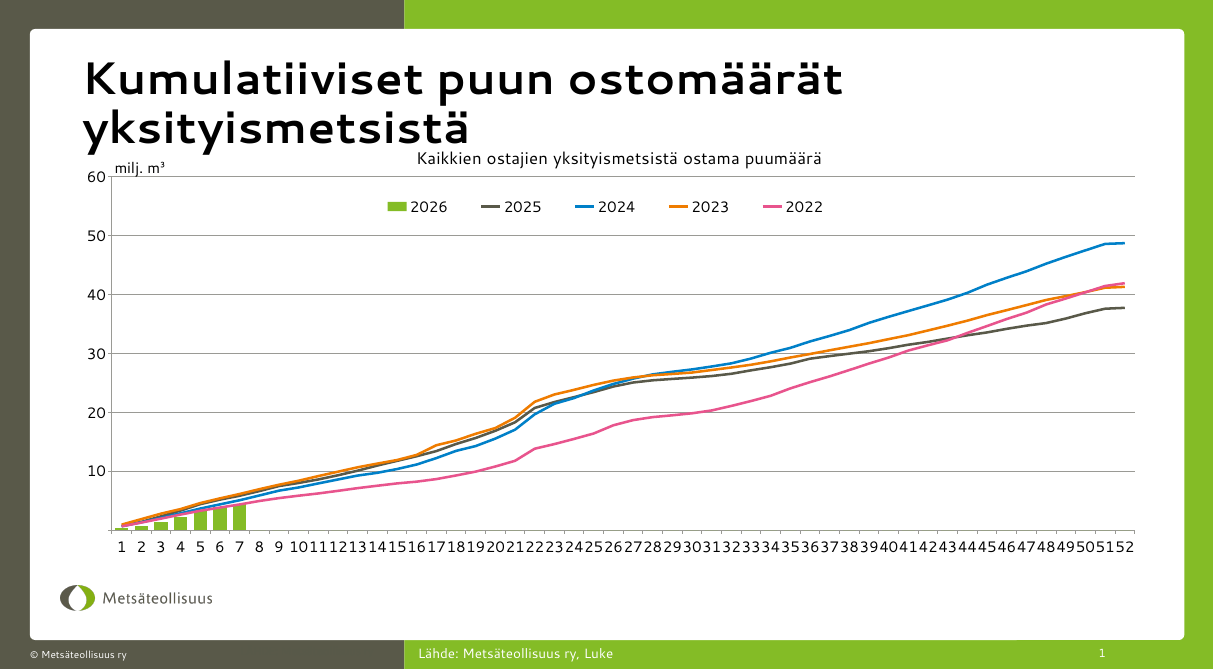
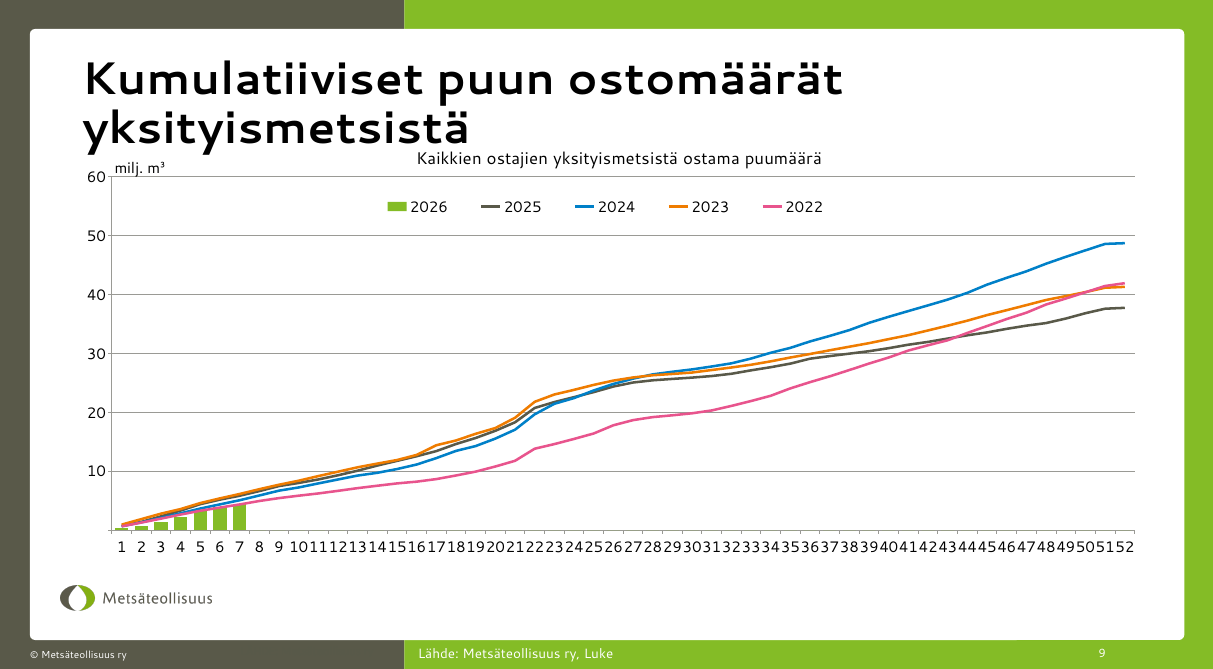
ry 1: 1 -> 9 (1102, 654)
